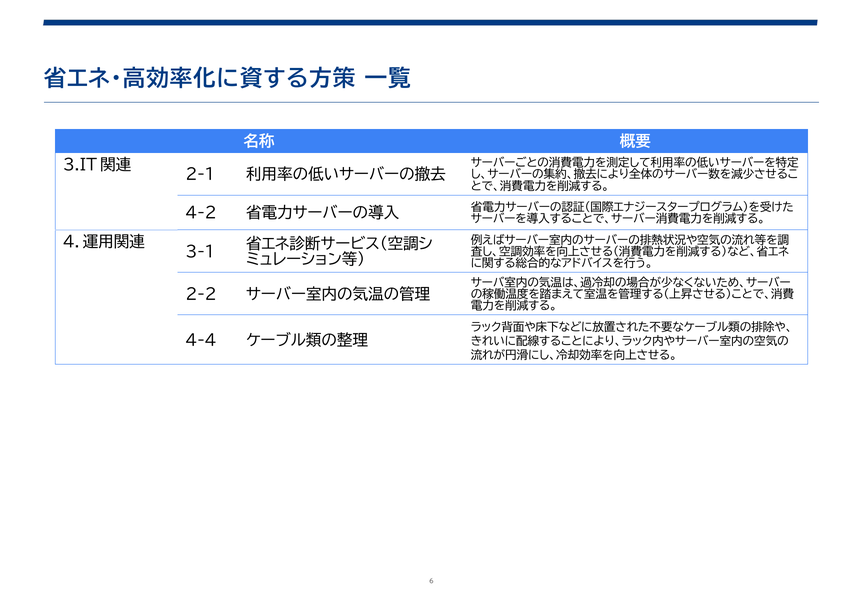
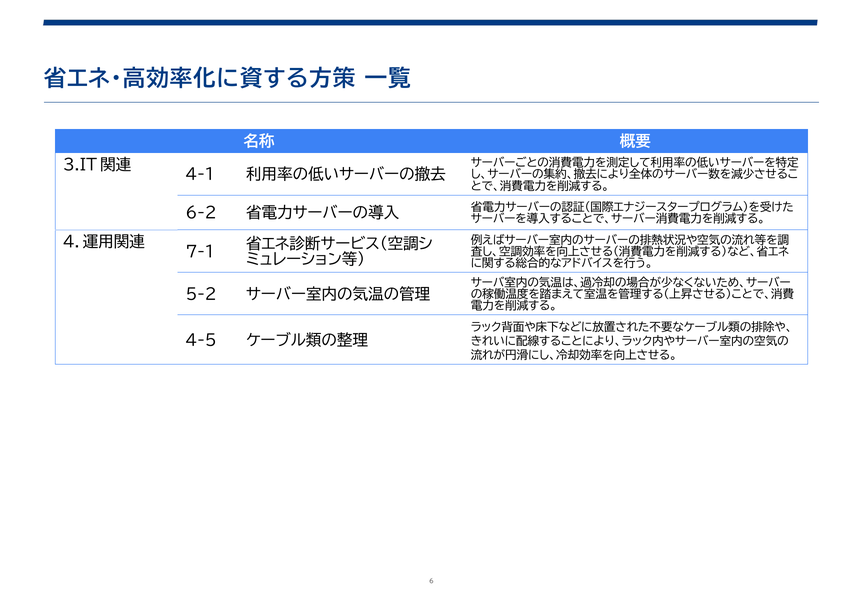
2-1: 2-1 -> 4-1 (200, 175)
4-2: 4-2 -> 6-2 (201, 214)
3-1: 3-1 -> 7-1 (200, 252)
2-2: 2-2 -> 5-2 (201, 295)
4-4: 4-4 -> 4-5 (201, 341)
